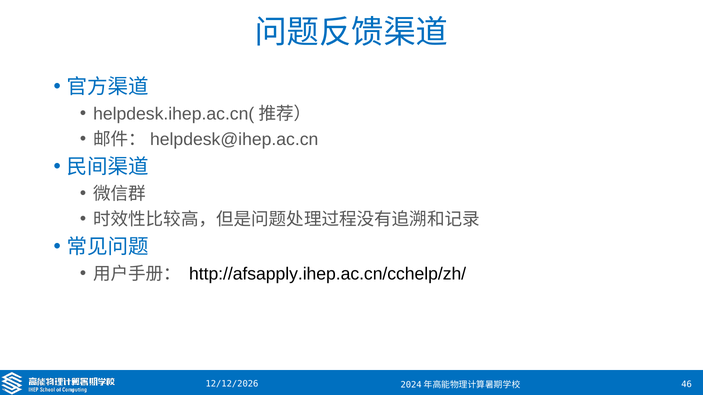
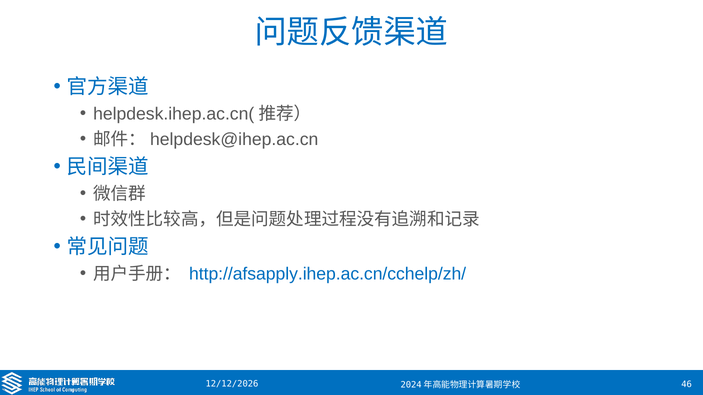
http://afsapply.ihep.ac.cn/cchelp/zh/ colour: black -> blue (328, 274)
